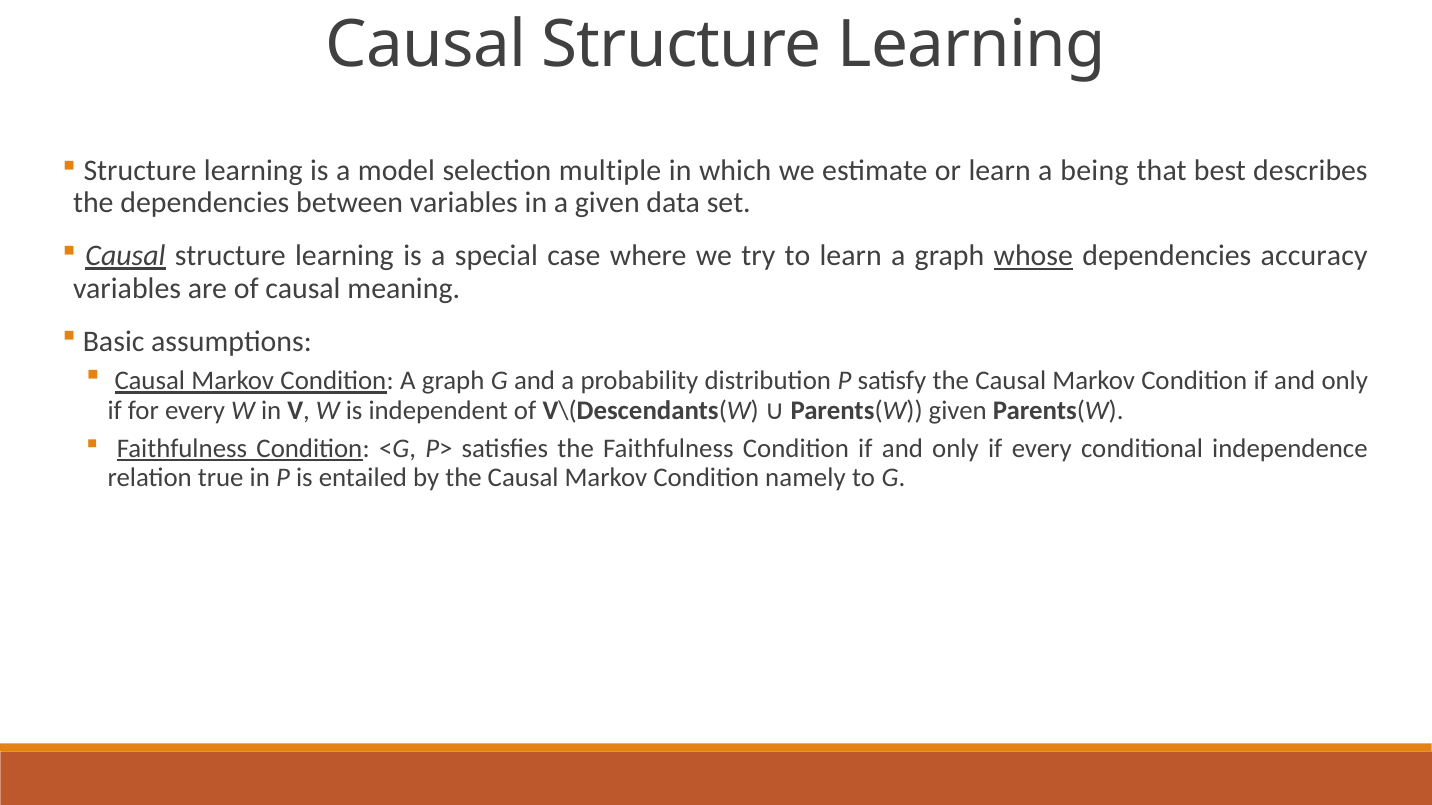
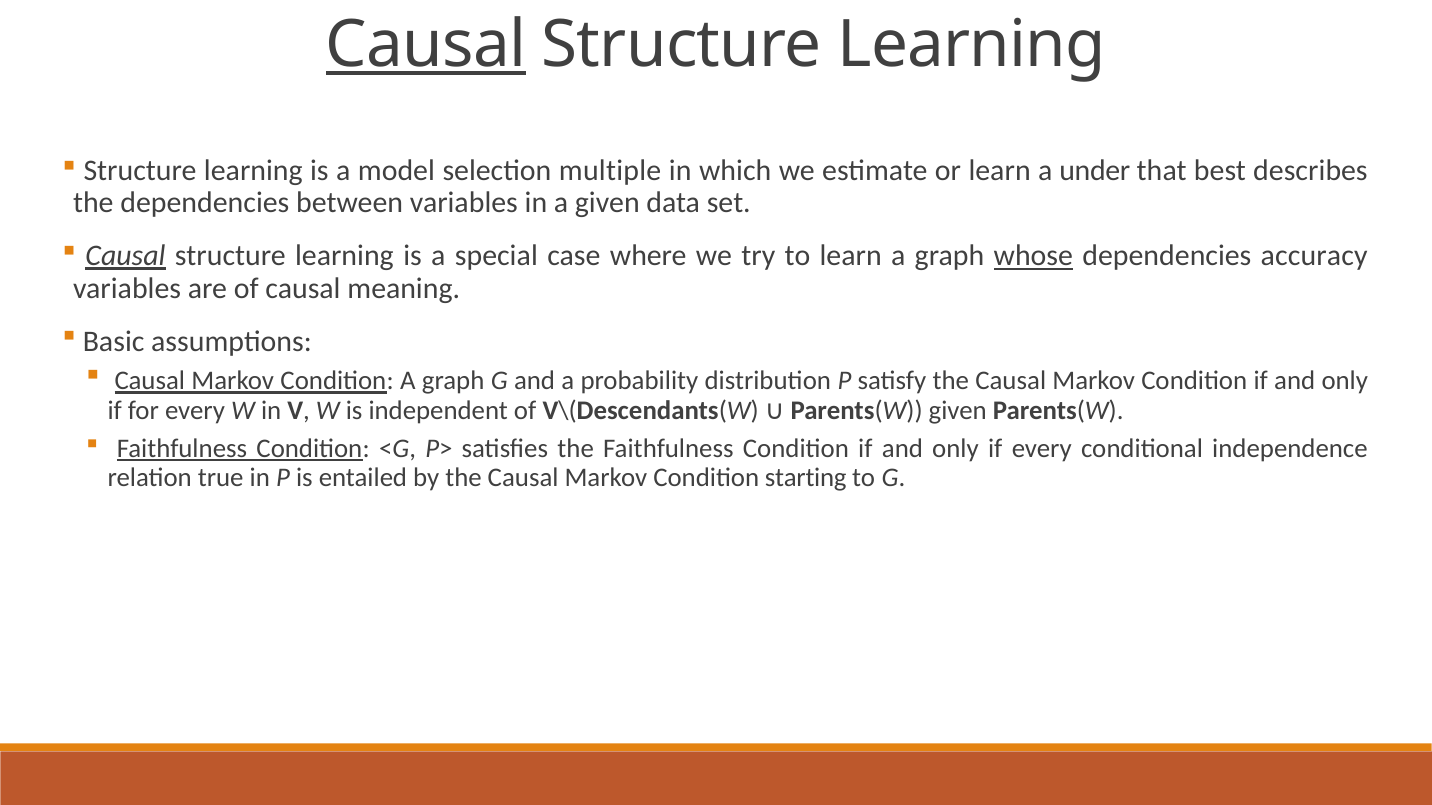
Causal underline: none -> present (426, 44)
being: being -> under (1095, 171)
namely: namely -> starting (806, 477)
